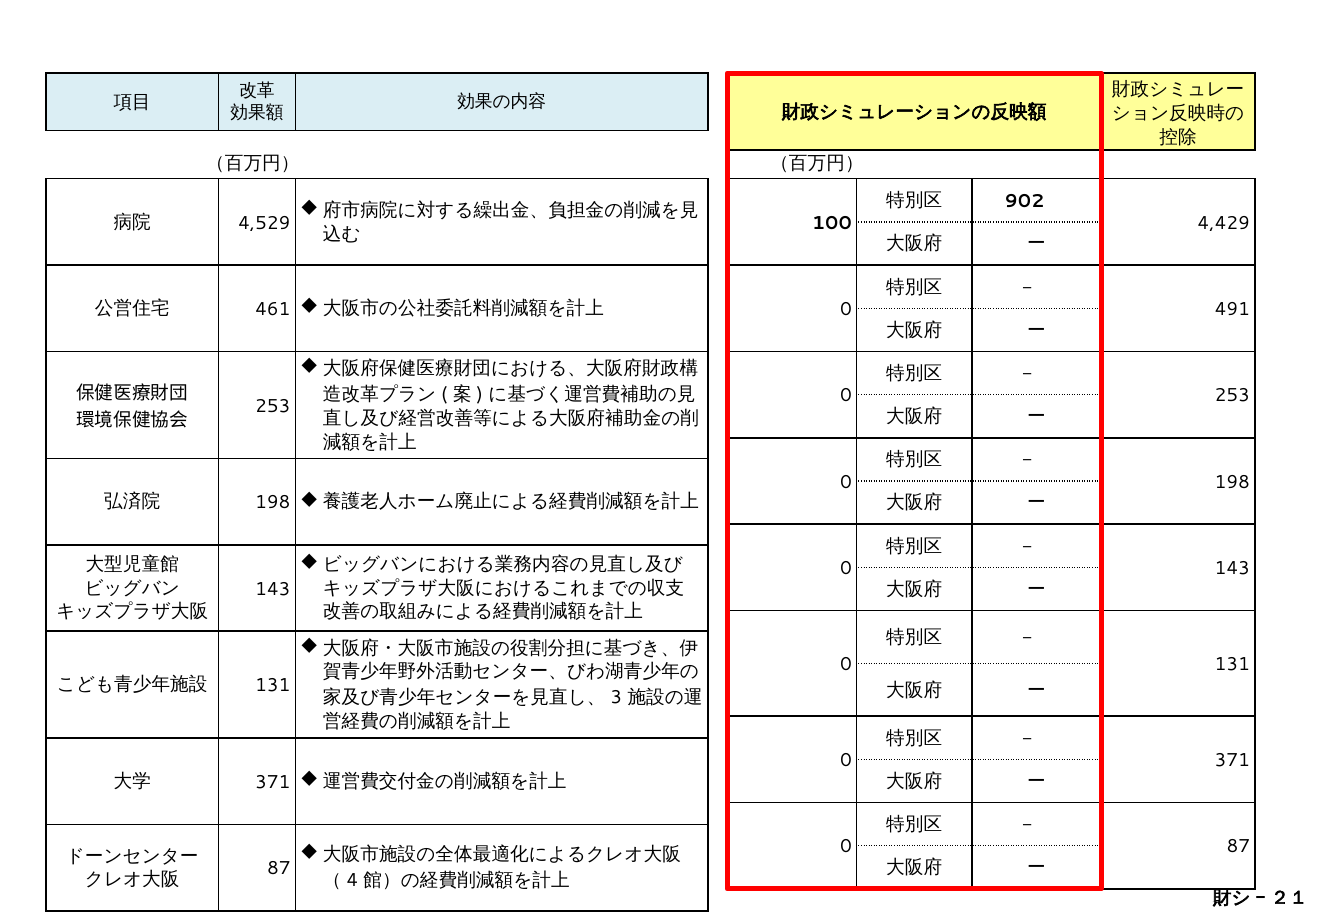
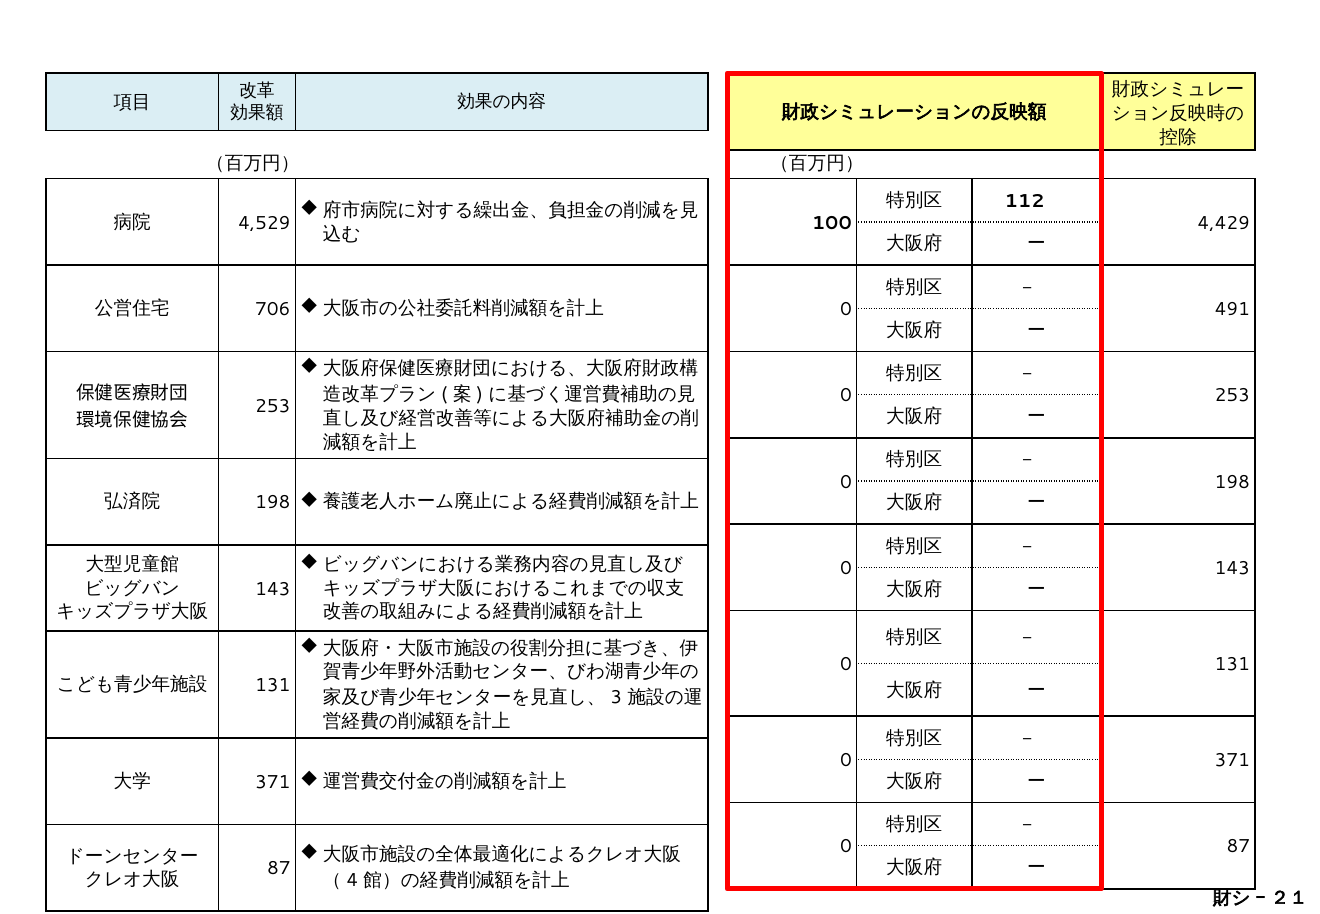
902: 902 -> 112 (1024, 201)
461: 461 -> 706 (273, 309)
